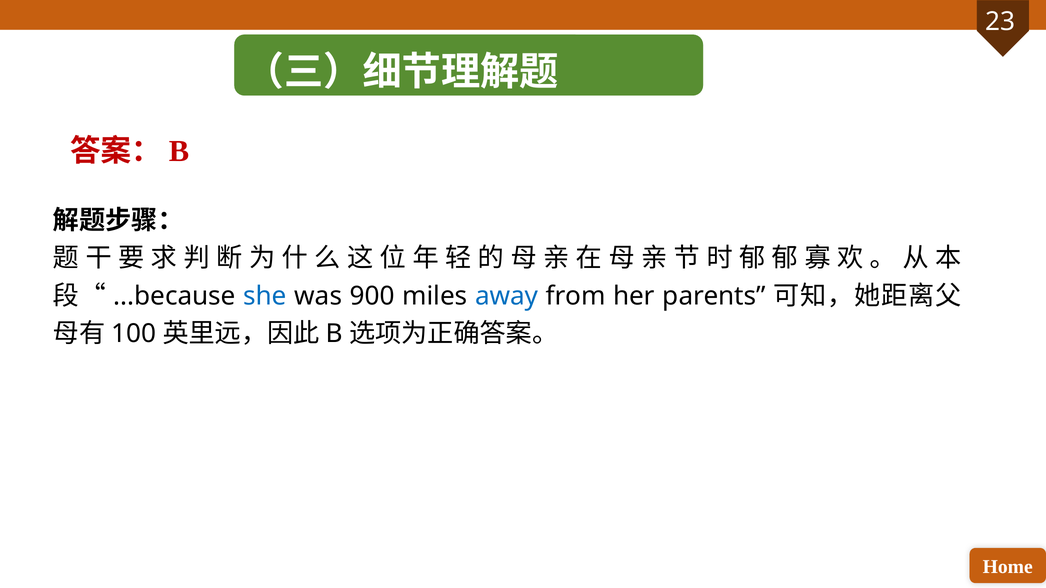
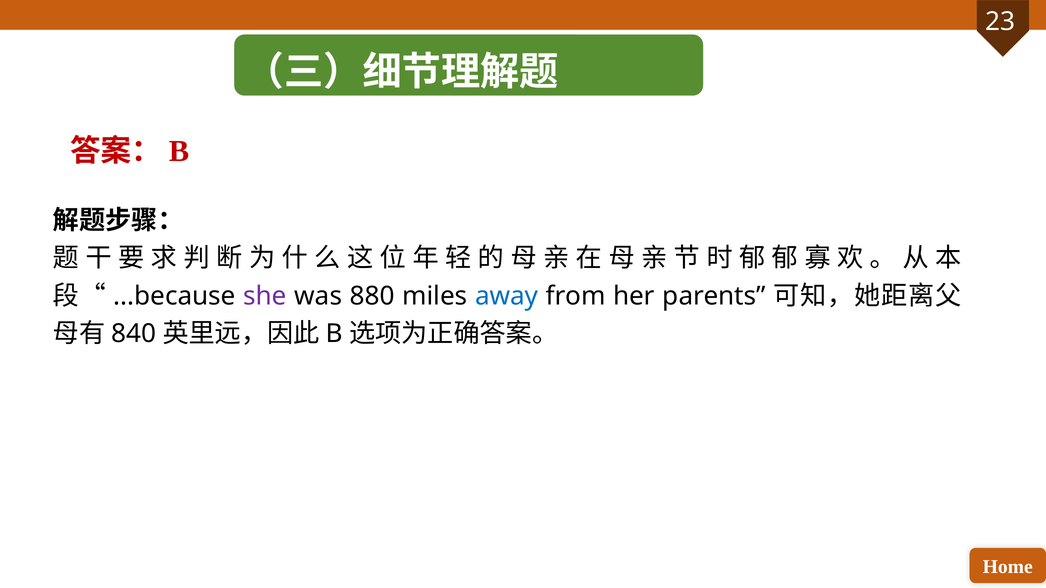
she colour: blue -> purple (265, 296)
900: 900 -> 880 (372, 296)
100: 100 -> 840 (134, 334)
